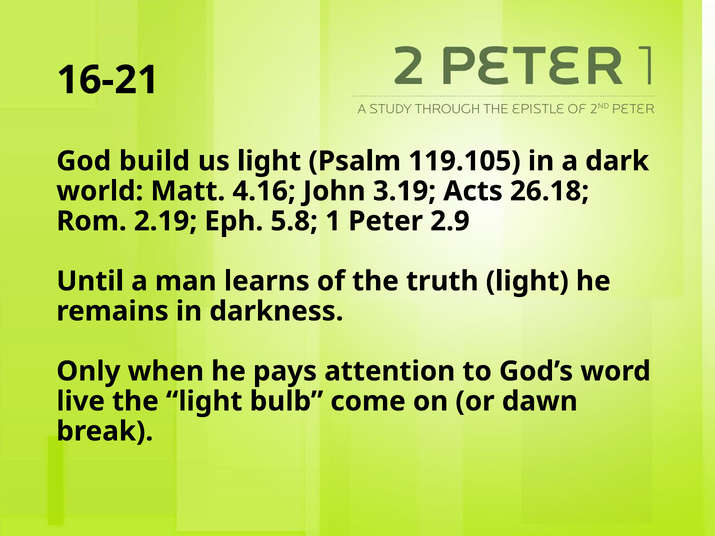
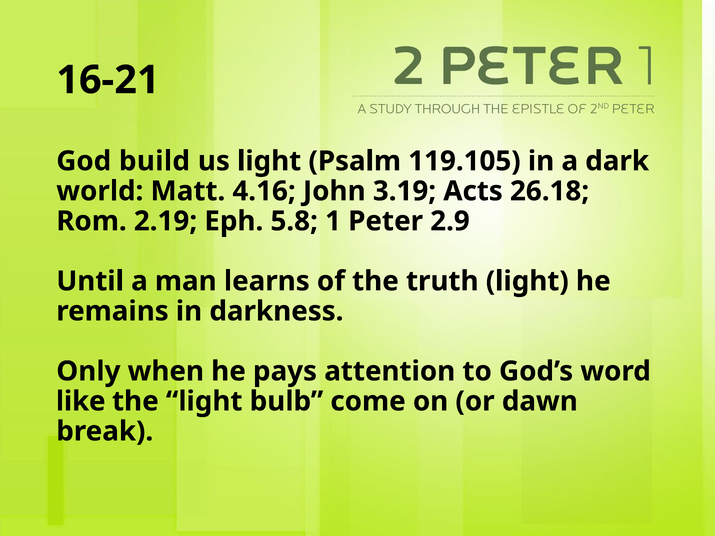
live: live -> like (81, 401)
